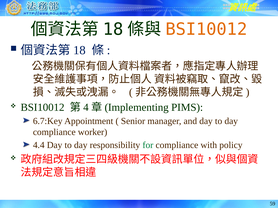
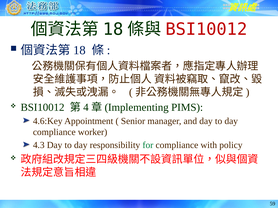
BSI10012 colour: orange -> red (206, 29)
6.7:Key: 6.7:Key -> 4.6:Key (48, 121)
4.4: 4.4 -> 4.3 (39, 145)
